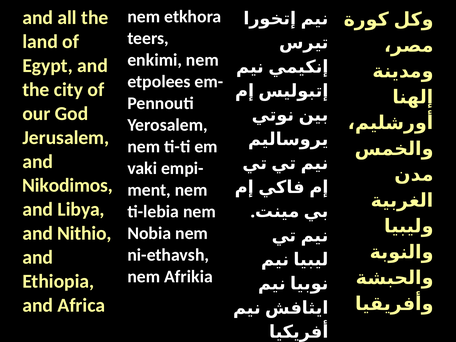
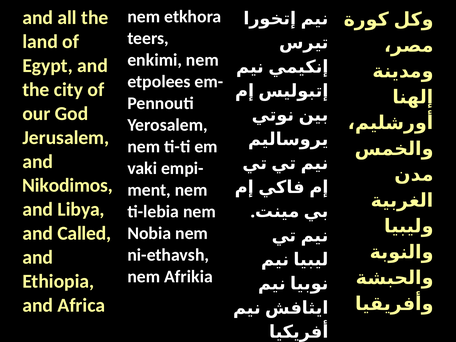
Nithio: Nithio -> Called (84, 233)
